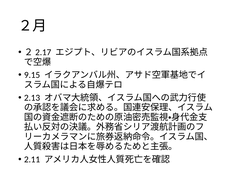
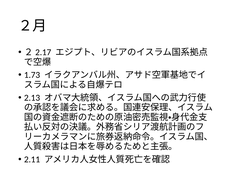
9.15: 9.15 -> 1.73 (32, 75)
